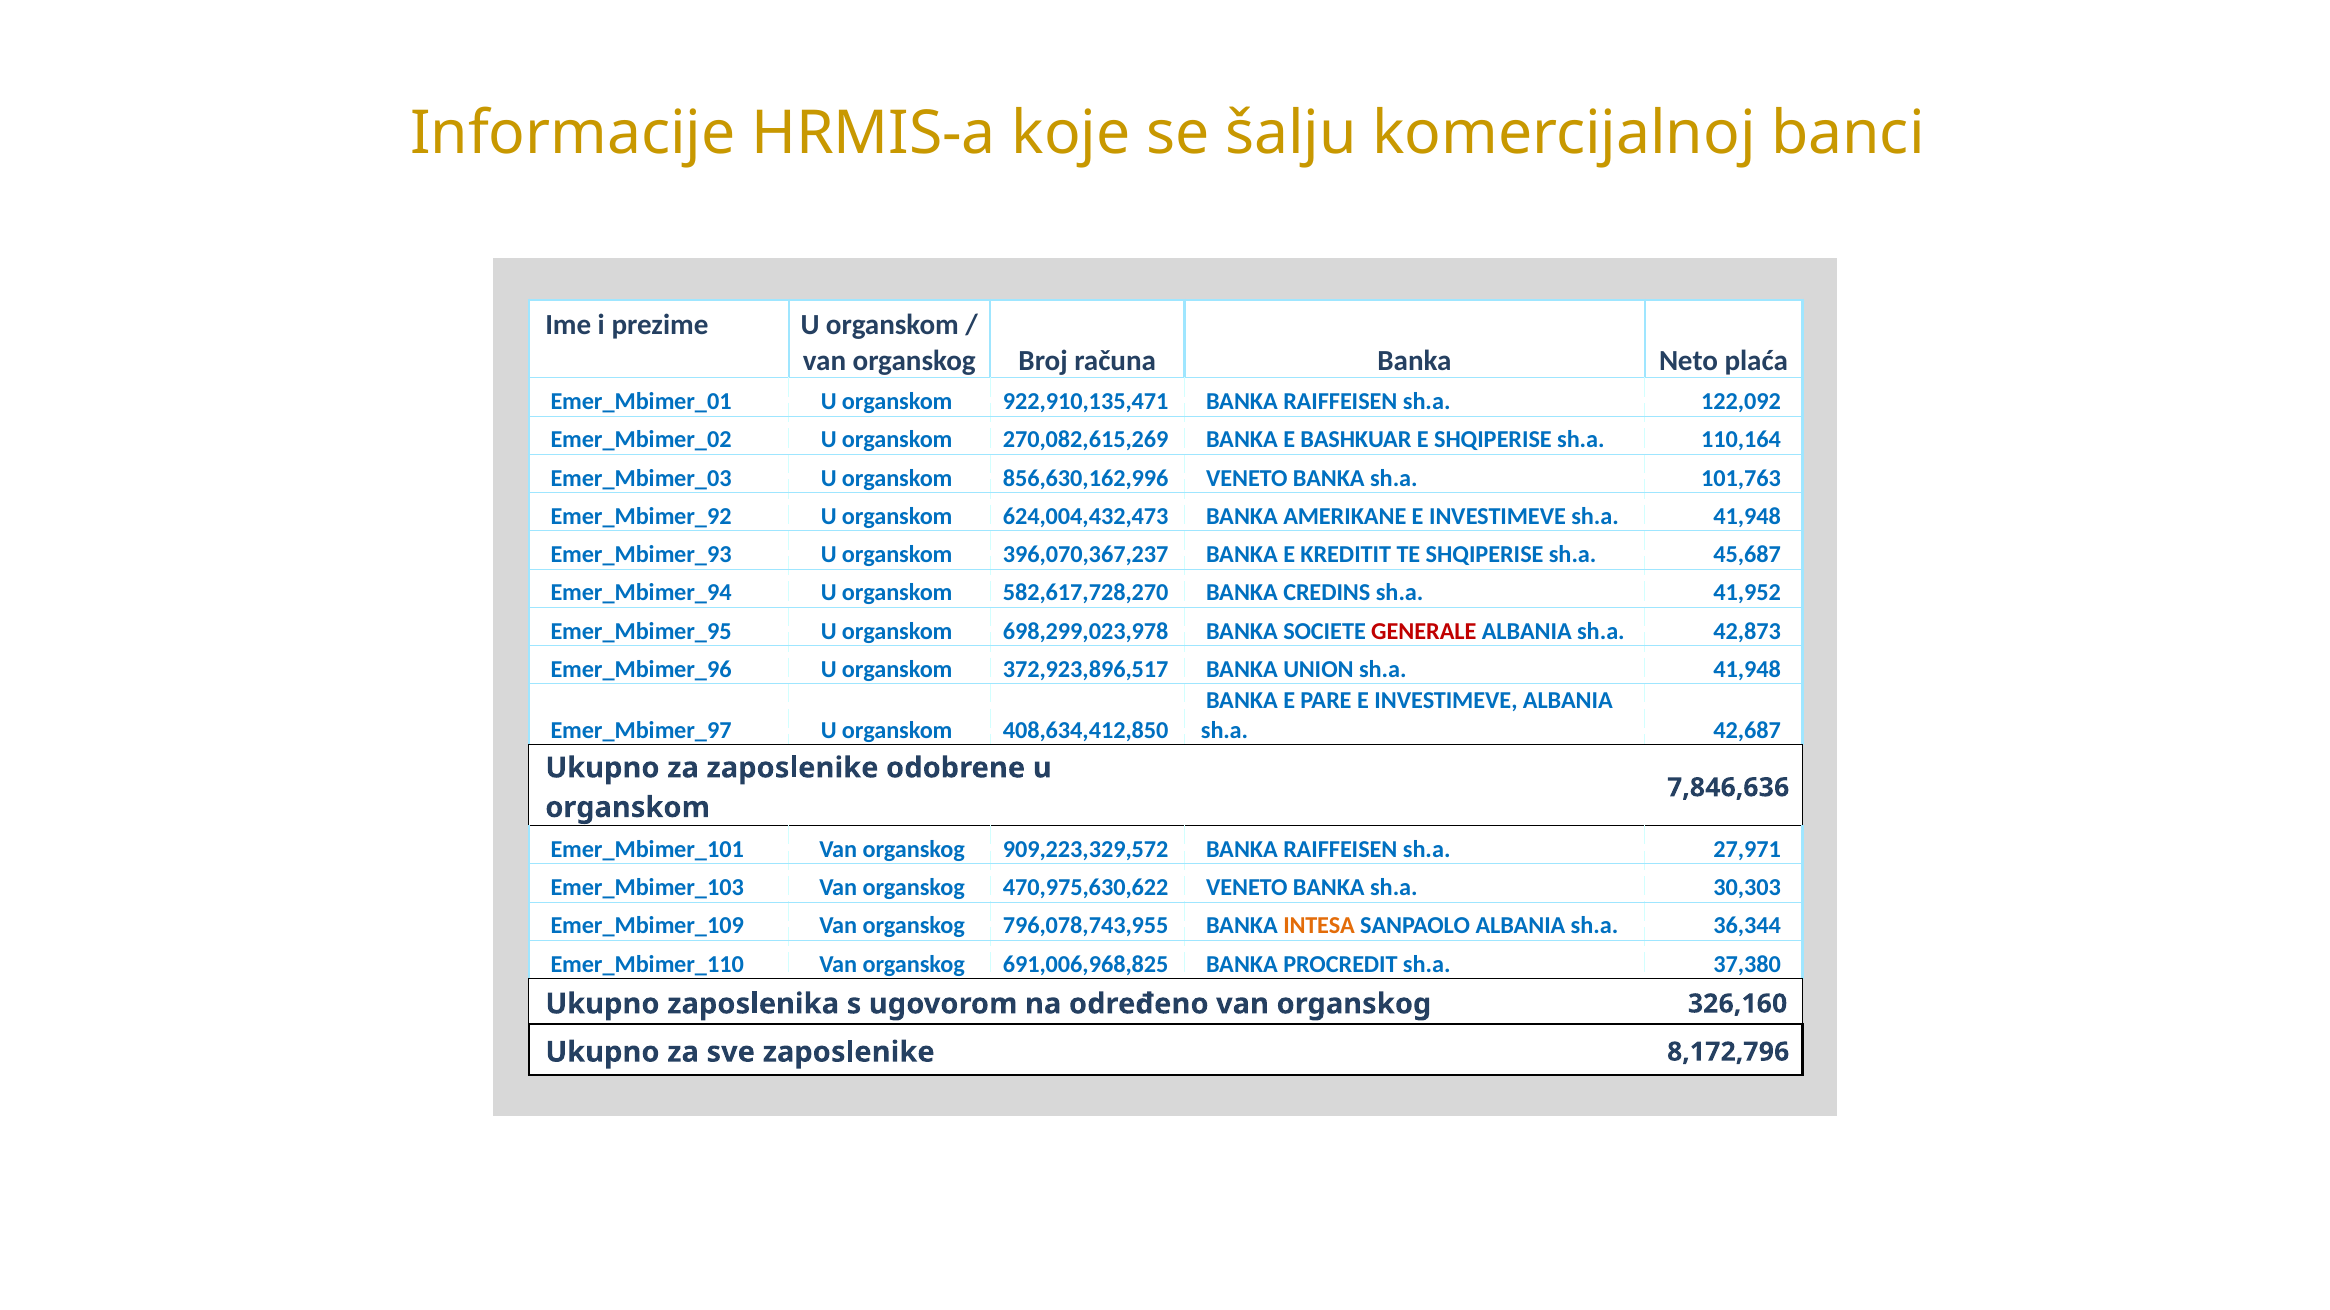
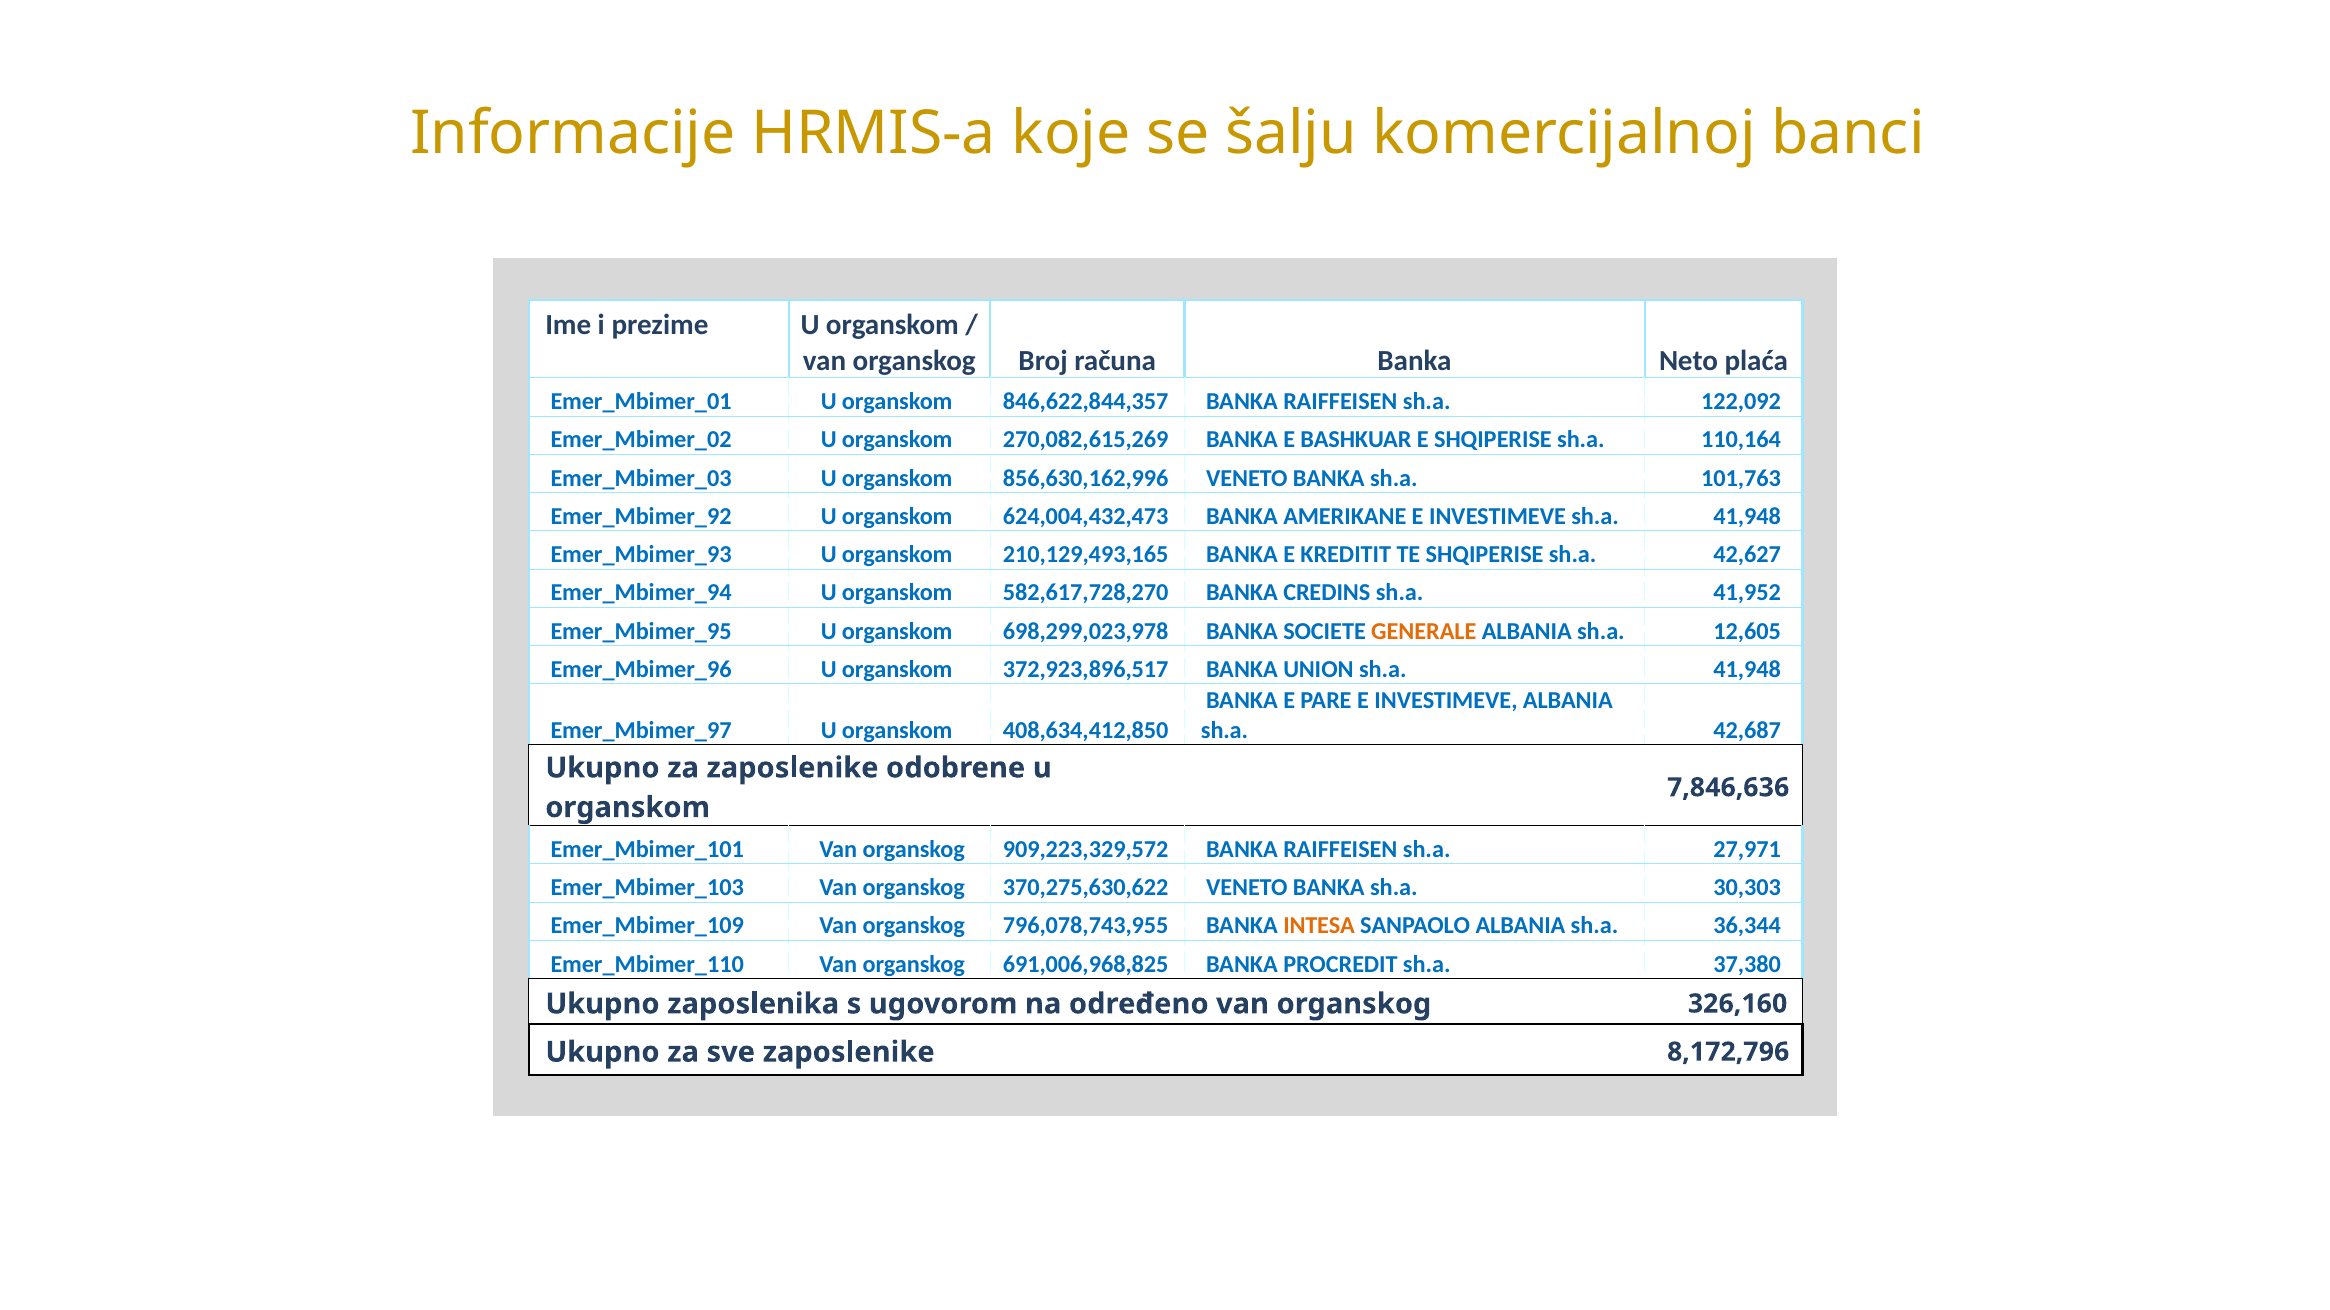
922,910,135,471: 922,910,135,471 -> 846,622,844,357 (1086, 402)
396,070,367,237: 396,070,367,237 -> 210,129,493,165 (1086, 555)
45,687: 45,687 -> 42,627 (1747, 555)
GENERALE colour: red -> orange (1424, 631)
42,873: 42,873 -> 12,605 (1747, 631)
470,975,630,622: 470,975,630,622 -> 370,275,630,622 (1086, 888)
